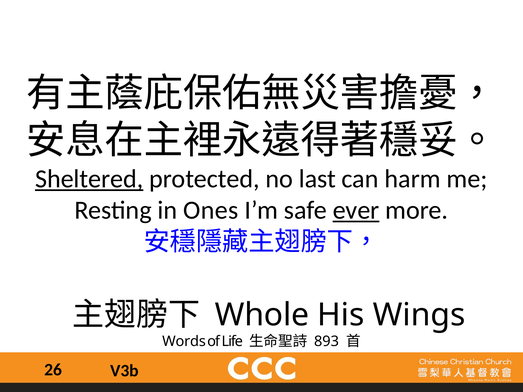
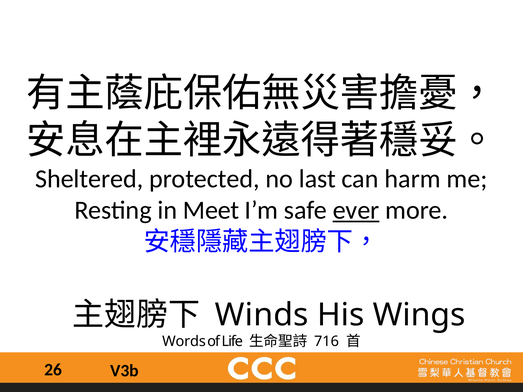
Sheltered underline: present -> none (89, 179)
Ones: Ones -> Meet (211, 210)
Whole: Whole -> Winds (262, 315)
893: 893 -> 716 (326, 342)
